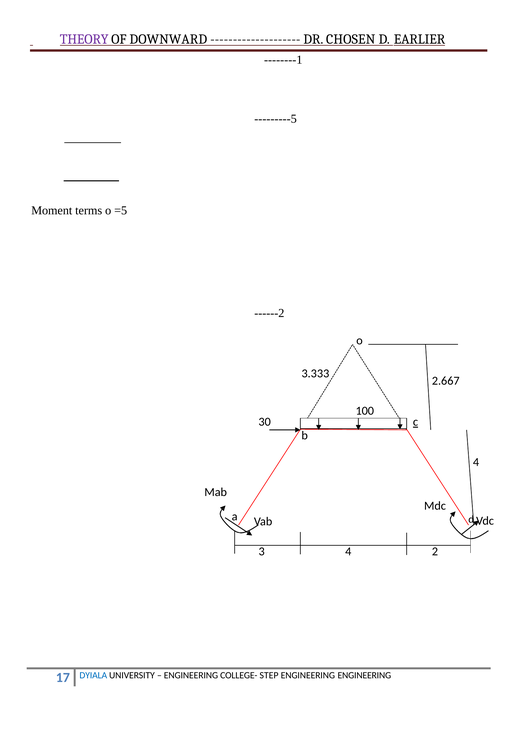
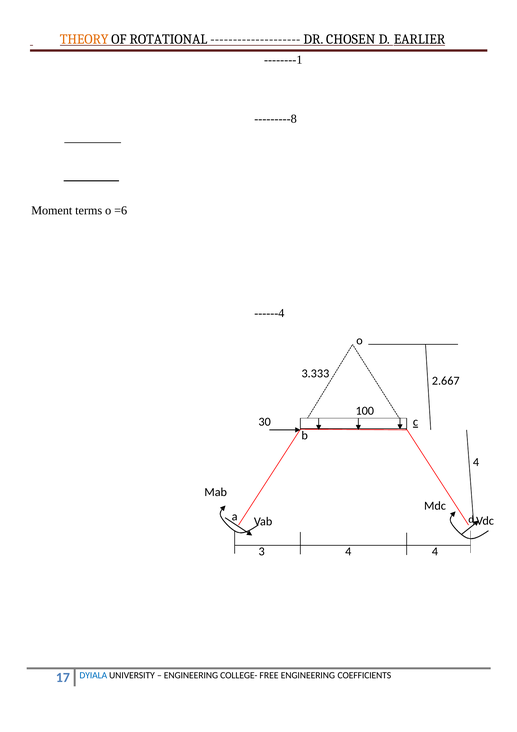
THEORY colour: purple -> orange (84, 39)
DOWNWARD: DOWNWARD -> ROTATIONAL (168, 39)
---------5: ---------5 -> ---------8 (276, 119)
=5: =5 -> =6 (121, 210)
------2: ------2 -> ------4 (269, 313)
3 2: 2 -> 4 (435, 551)
STEP: STEP -> FREE (269, 675)
ENGINEERING ENGINEERING: ENGINEERING -> COEFFICIENTS (364, 675)
